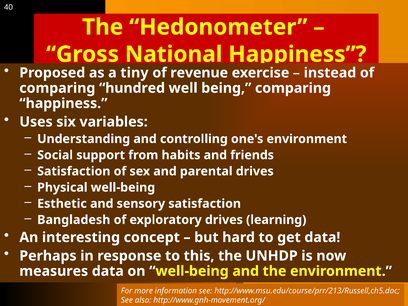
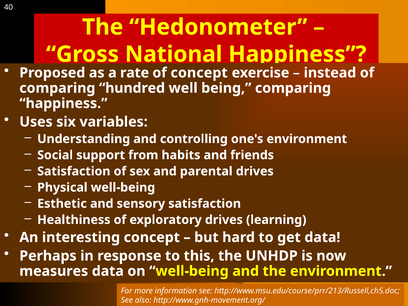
tiny: tiny -> rate (135, 73)
of revenue: revenue -> concept (199, 73)
Bangladesh: Bangladesh -> Healthiness (74, 220)
